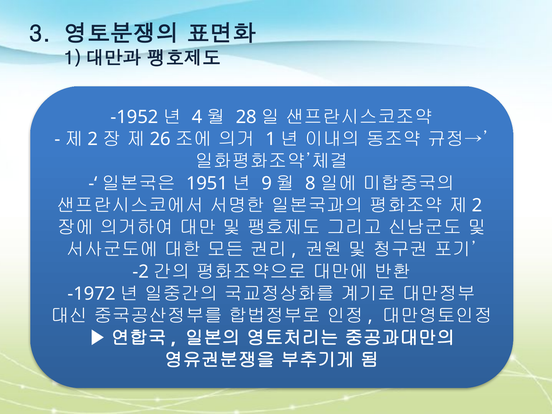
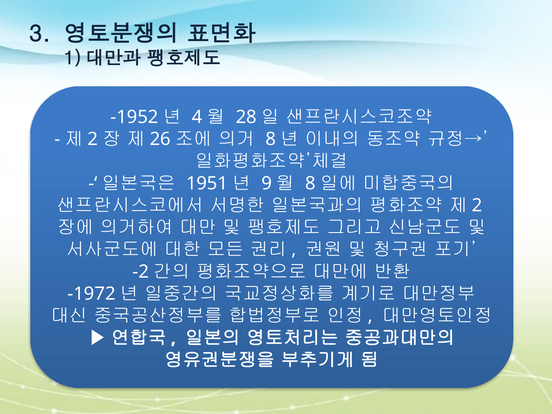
1: 1 -> 8 (271, 139)
